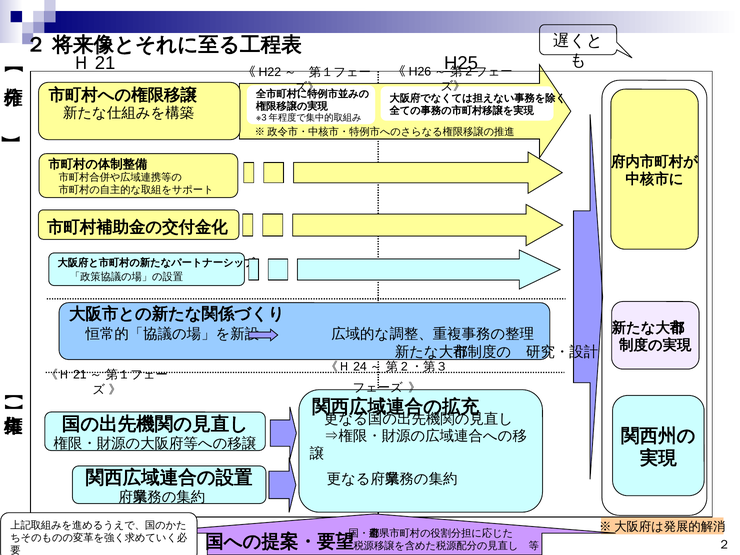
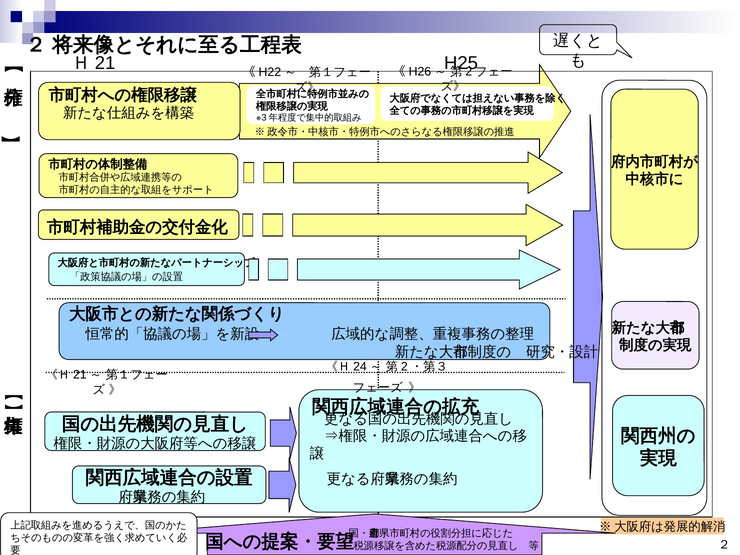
H25 underline: present -> none (461, 63)
